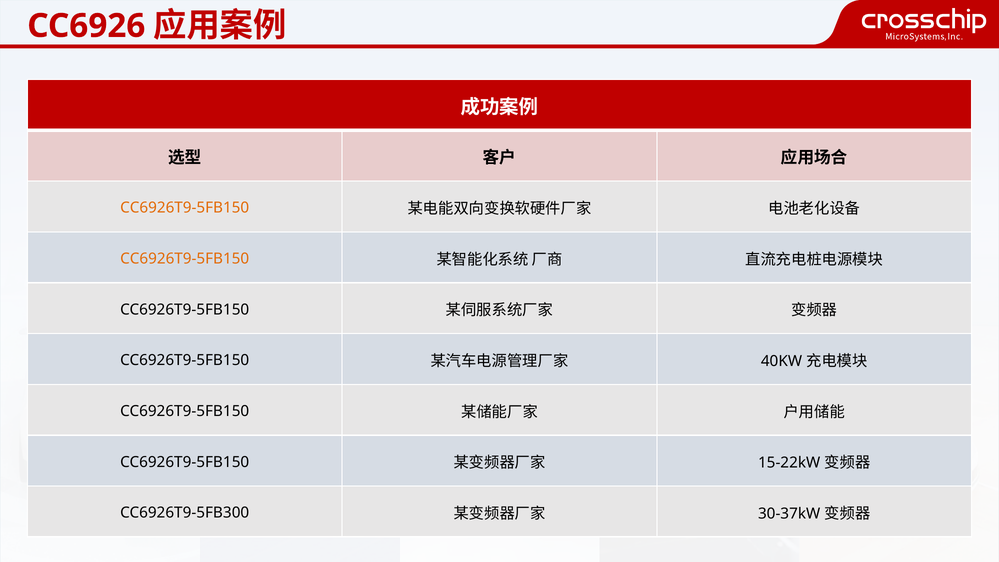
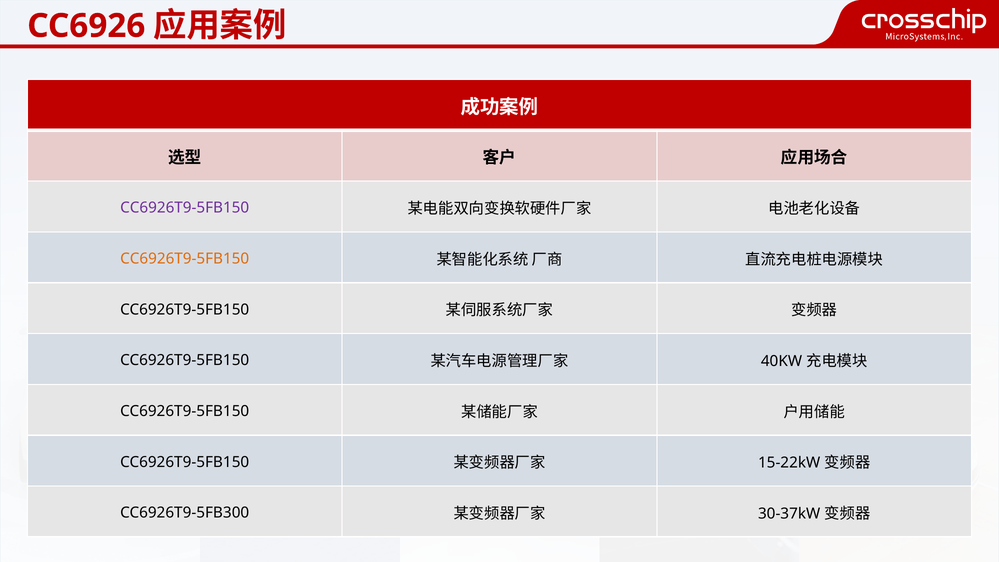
CC6926T9-5FB150 colour: orange -> purple (185, 208)
